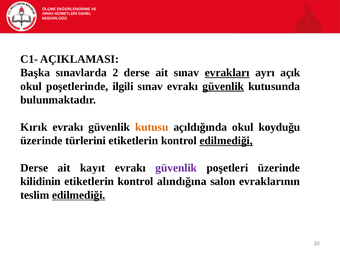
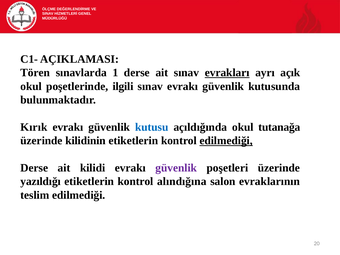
Başka: Başka -> Tören (35, 73)
2: 2 -> 1 (115, 73)
güvenlik underline: present -> none (223, 86)
kutusu colour: orange -> blue (152, 127)
koyduğu: koyduğu -> tutanağa (279, 127)
türlerini: türlerini -> kilidinin (86, 141)
kayıt: kayıt -> kilidi (93, 168)
kilidinin: kilidinin -> yazıldığı (41, 182)
edilmediği underline: present -> none (79, 195)
